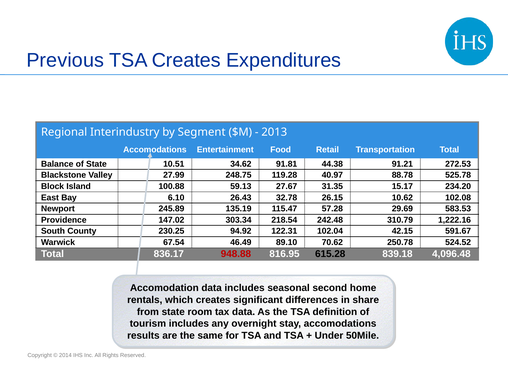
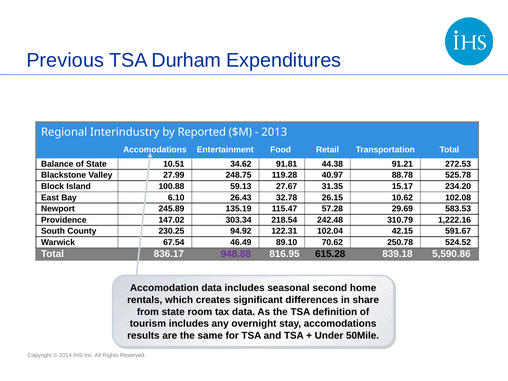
TSA Creates: Creates -> Durham (186, 60)
Segment: Segment -> Reported (202, 132)
948.88 colour: red -> purple (236, 254)
4,096.48: 4,096.48 -> 5,590.86 (451, 254)
